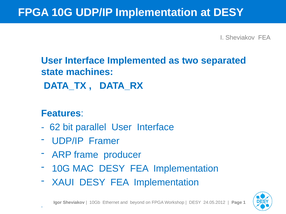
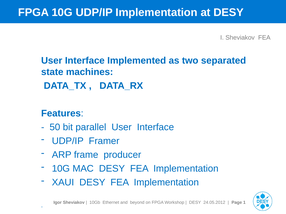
62: 62 -> 50 (55, 127)
